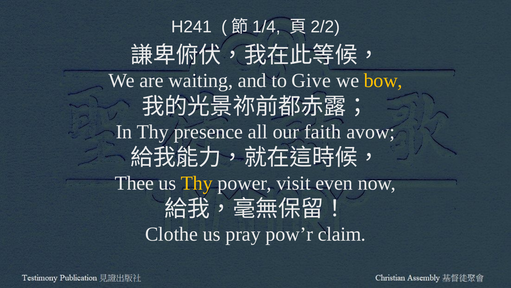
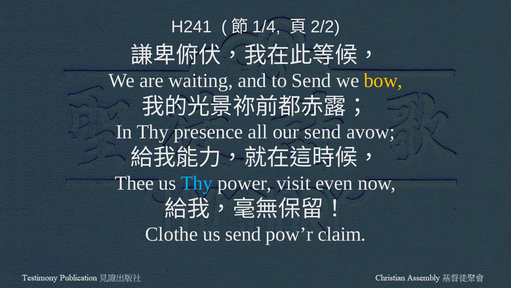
to Give: Give -> Send (311, 81)
our faith: faith -> send (323, 132)
Thy colour: yellow -> light blue (197, 183)
us pray: pray -> send (243, 234)
